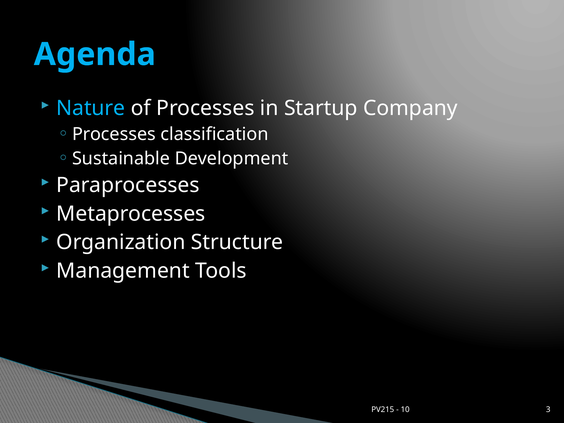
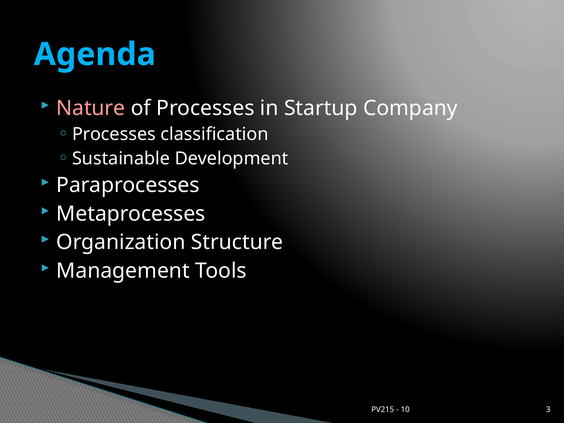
Nature colour: light blue -> pink (91, 108)
